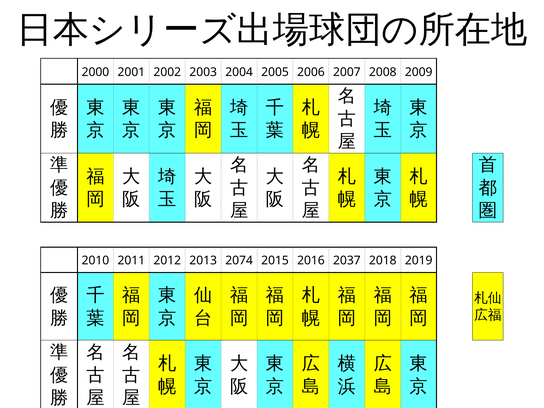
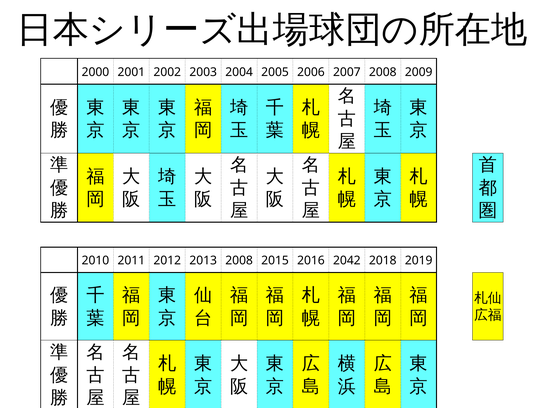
2013 2074: 2074 -> 2008 (239, 261)
2037: 2037 -> 2042 (347, 261)
